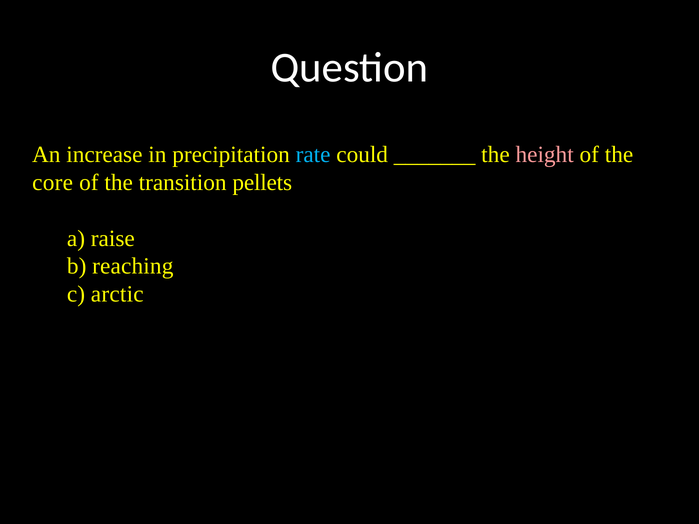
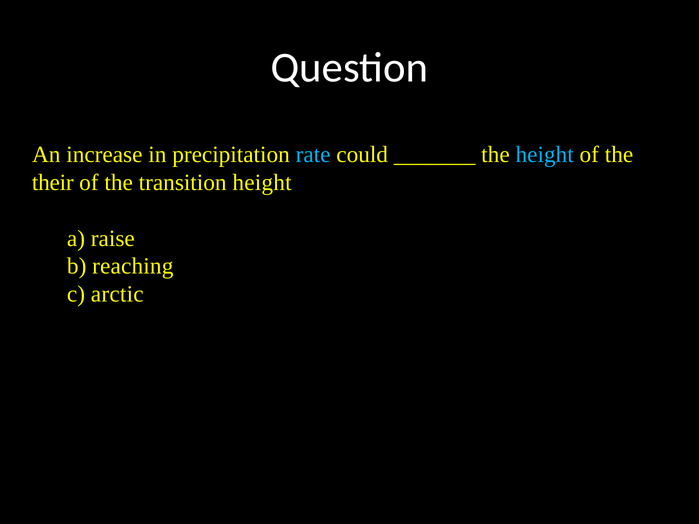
height colour: pink -> light blue (545, 155)
core: core -> their (53, 183)
transition pellets: pellets -> height (262, 183)
